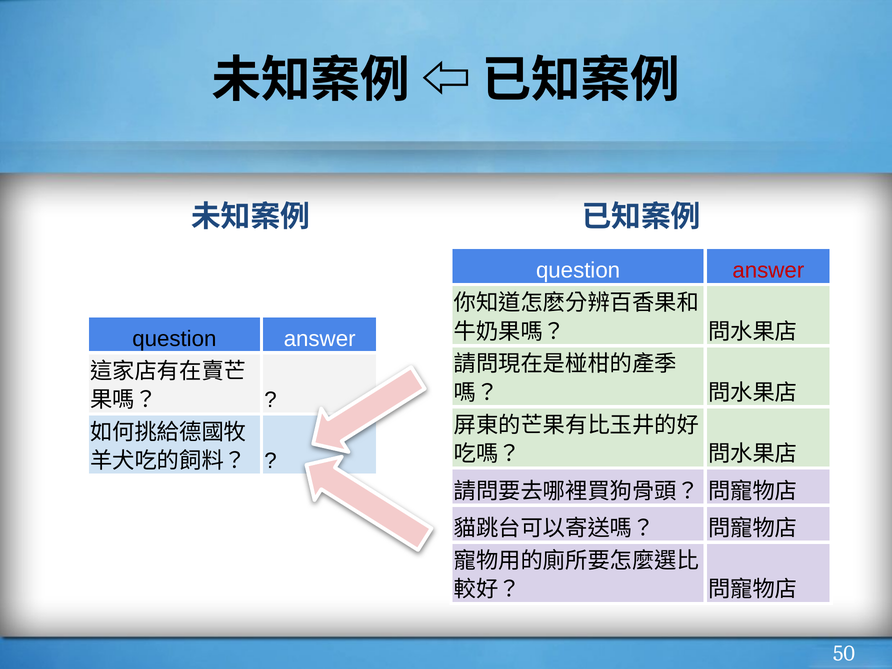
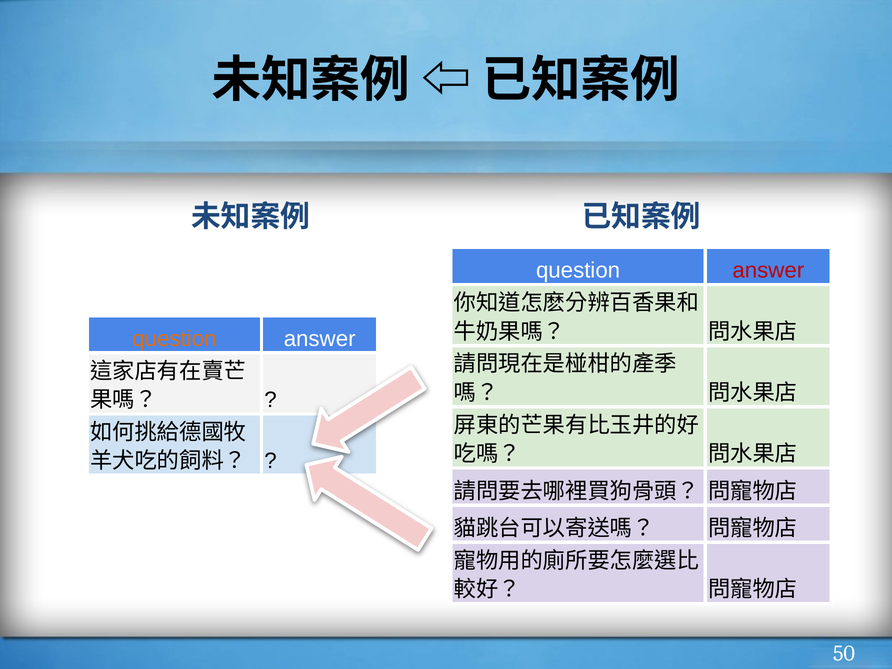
question colour: black -> orange (174, 339)
